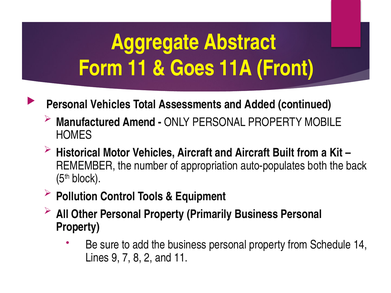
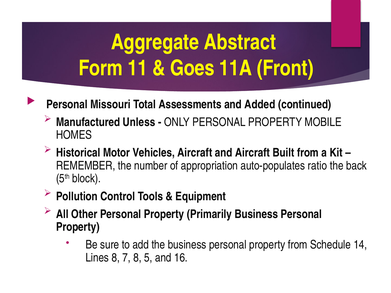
Personal Vehicles: Vehicles -> Missouri (110, 104)
Amend: Amend -> Unless (139, 122)
both: both -> ratio (317, 166)
Lines 9: 9 -> 8 (116, 258)
2: 2 -> 5 (148, 258)
and 11: 11 -> 16 (181, 258)
